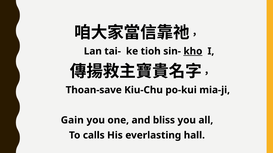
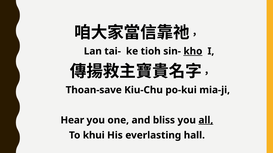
Gain: Gain -> Hear (72, 121)
all underline: none -> present (206, 121)
calls: calls -> khui (94, 136)
